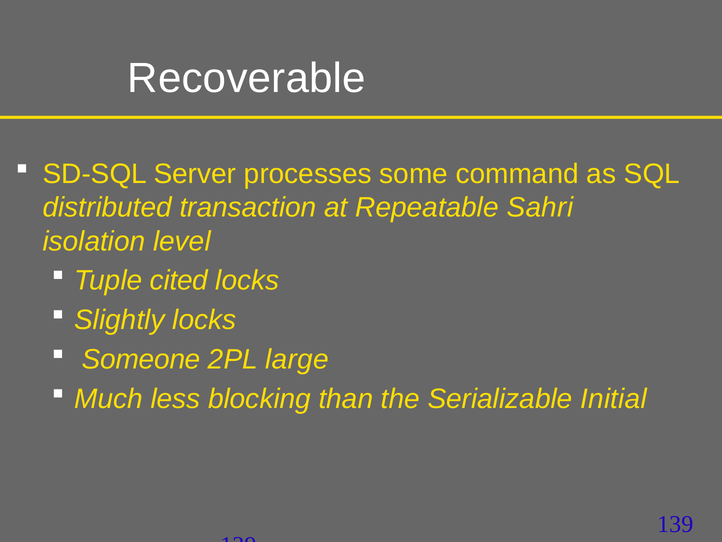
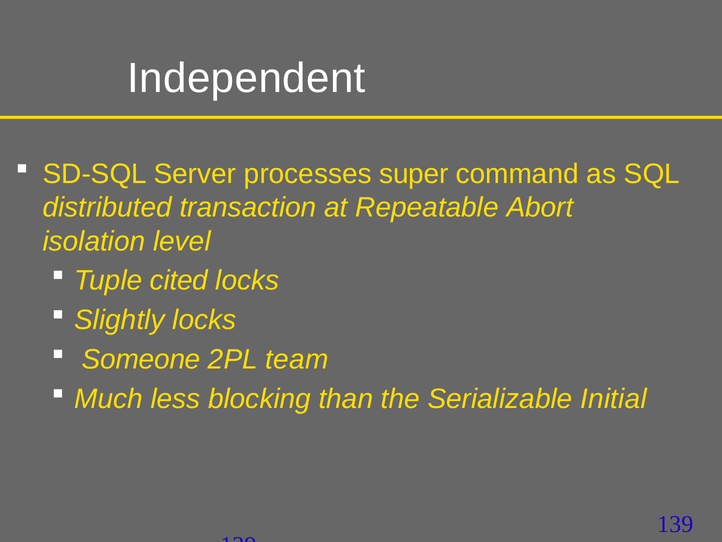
Recoverable: Recoverable -> Independent (246, 78)
some: some -> super (414, 174)
Sahri: Sahri -> Abort (540, 207)
large: large -> team (297, 359)
